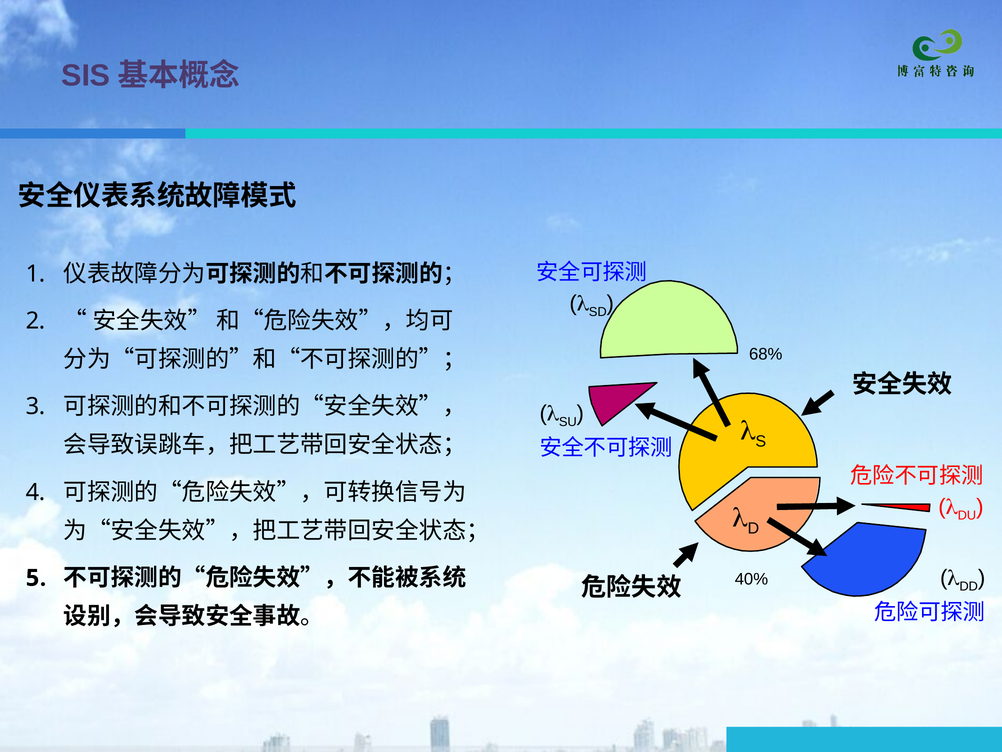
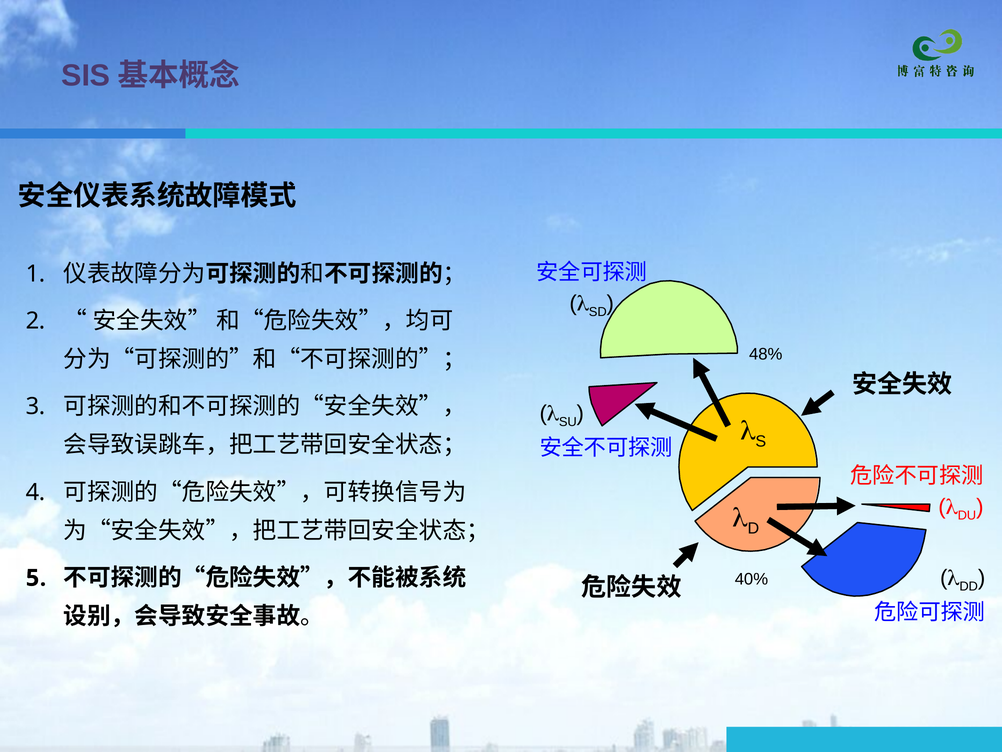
68%: 68% -> 48% (766, 354)
